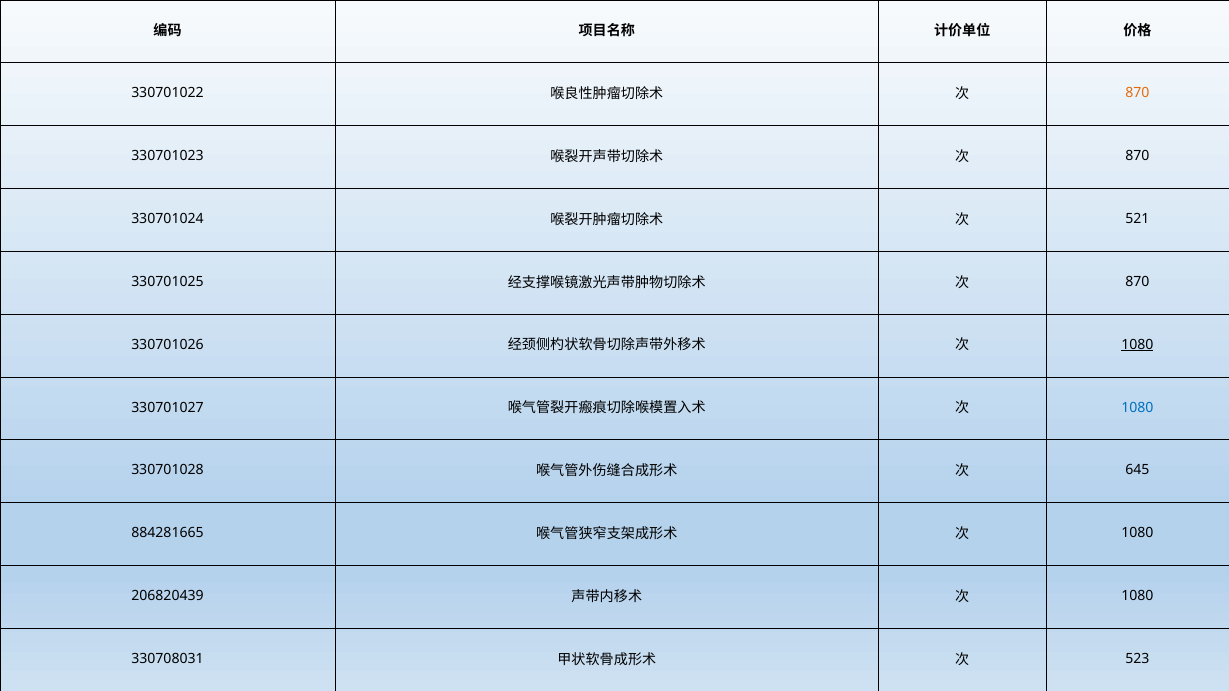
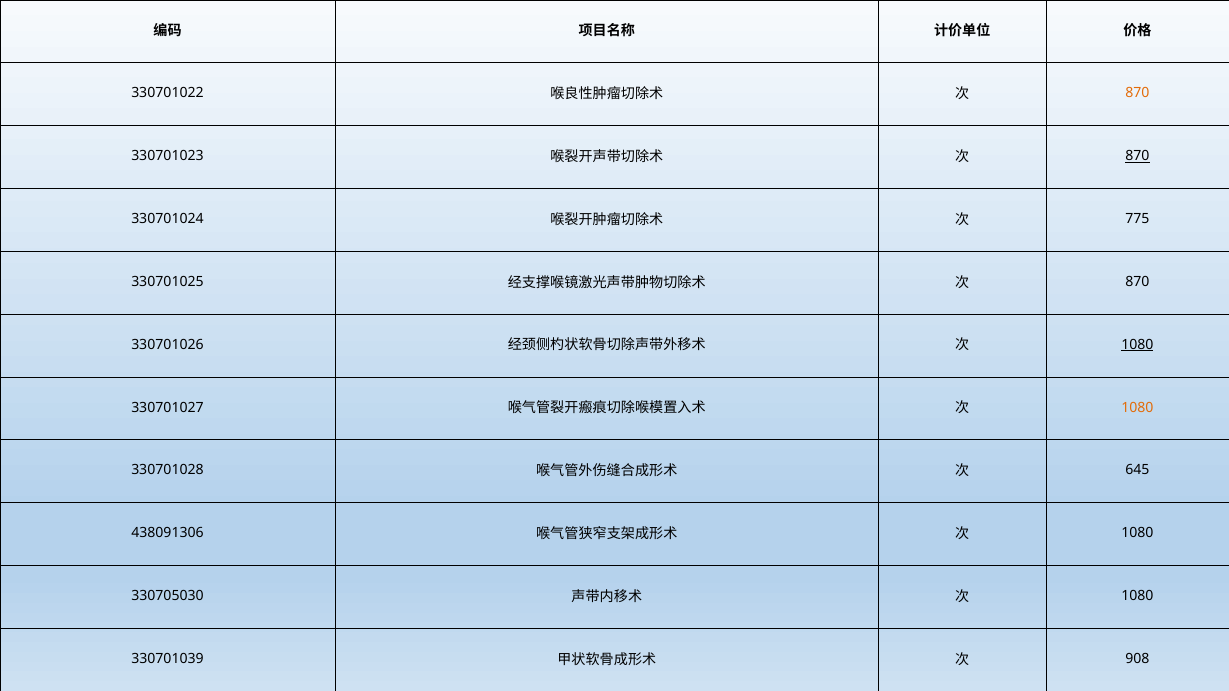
870 underline: none -> present (1137, 156)
521: 521 -> 775 (1137, 219)
1080 colour: blue -> orange (1137, 408)
884281665: 884281665 -> 438091306 (168, 533)
206820439: 206820439 -> 330705030 (168, 596)
330708031: 330708031 -> 330701039 (168, 659)
523: 523 -> 908 (1137, 659)
